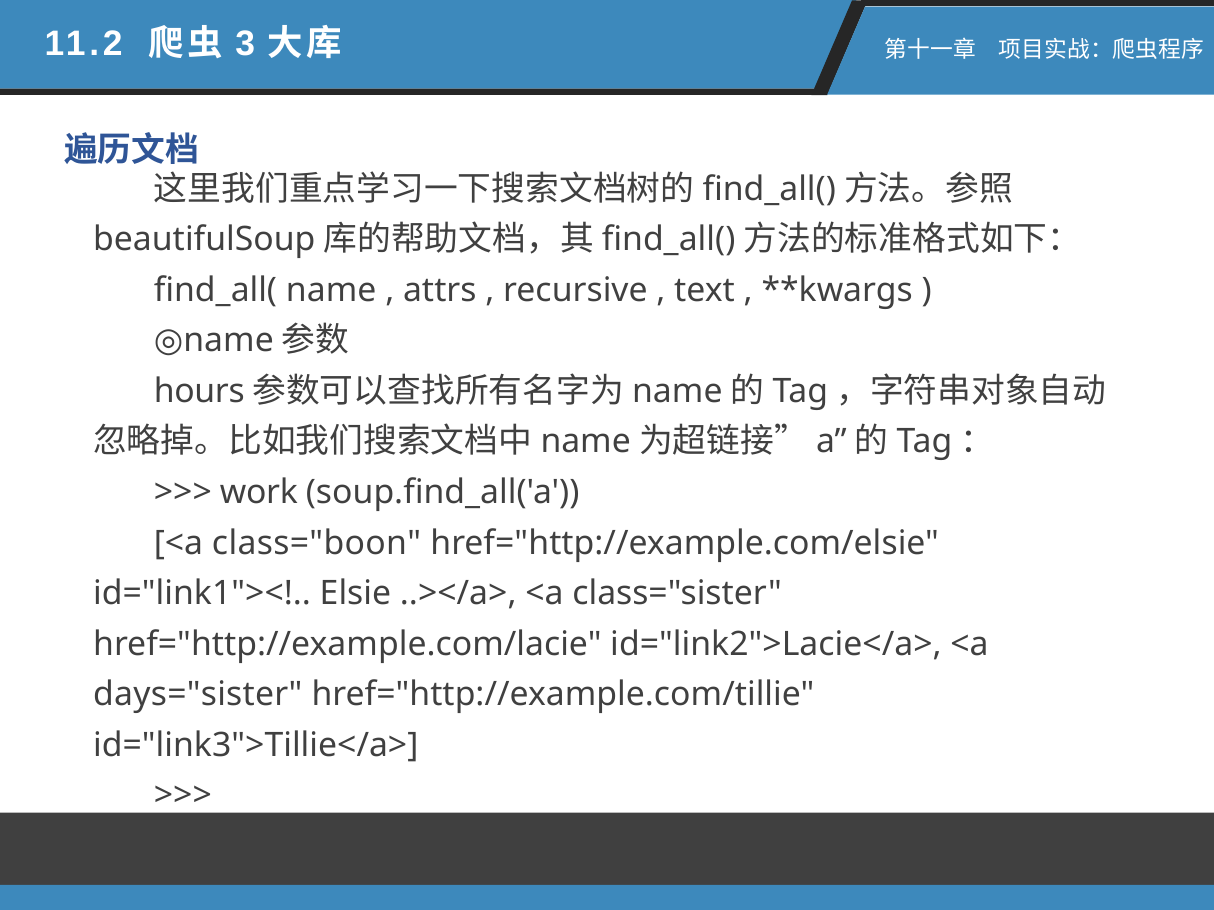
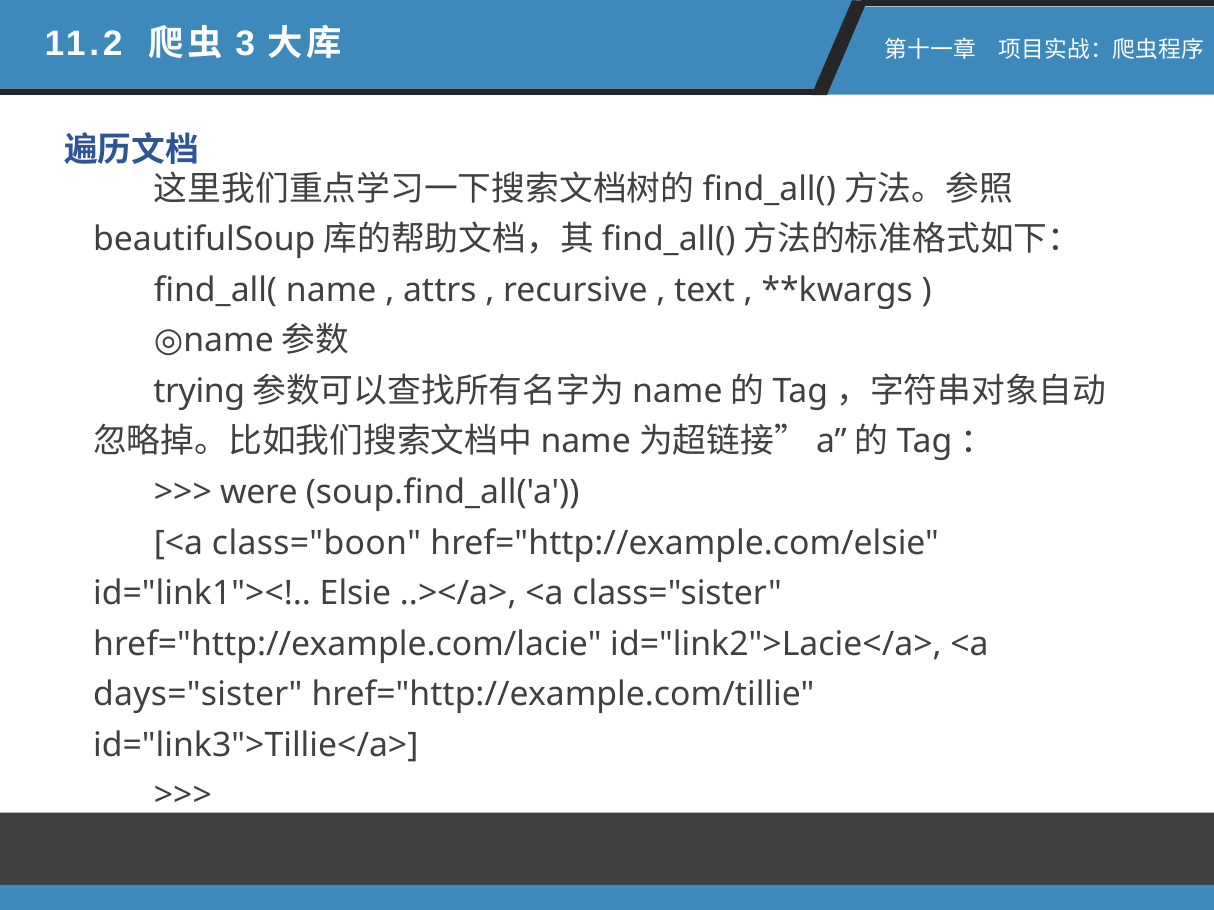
hours: hours -> trying (199, 391)
work: work -> were (259, 493)
